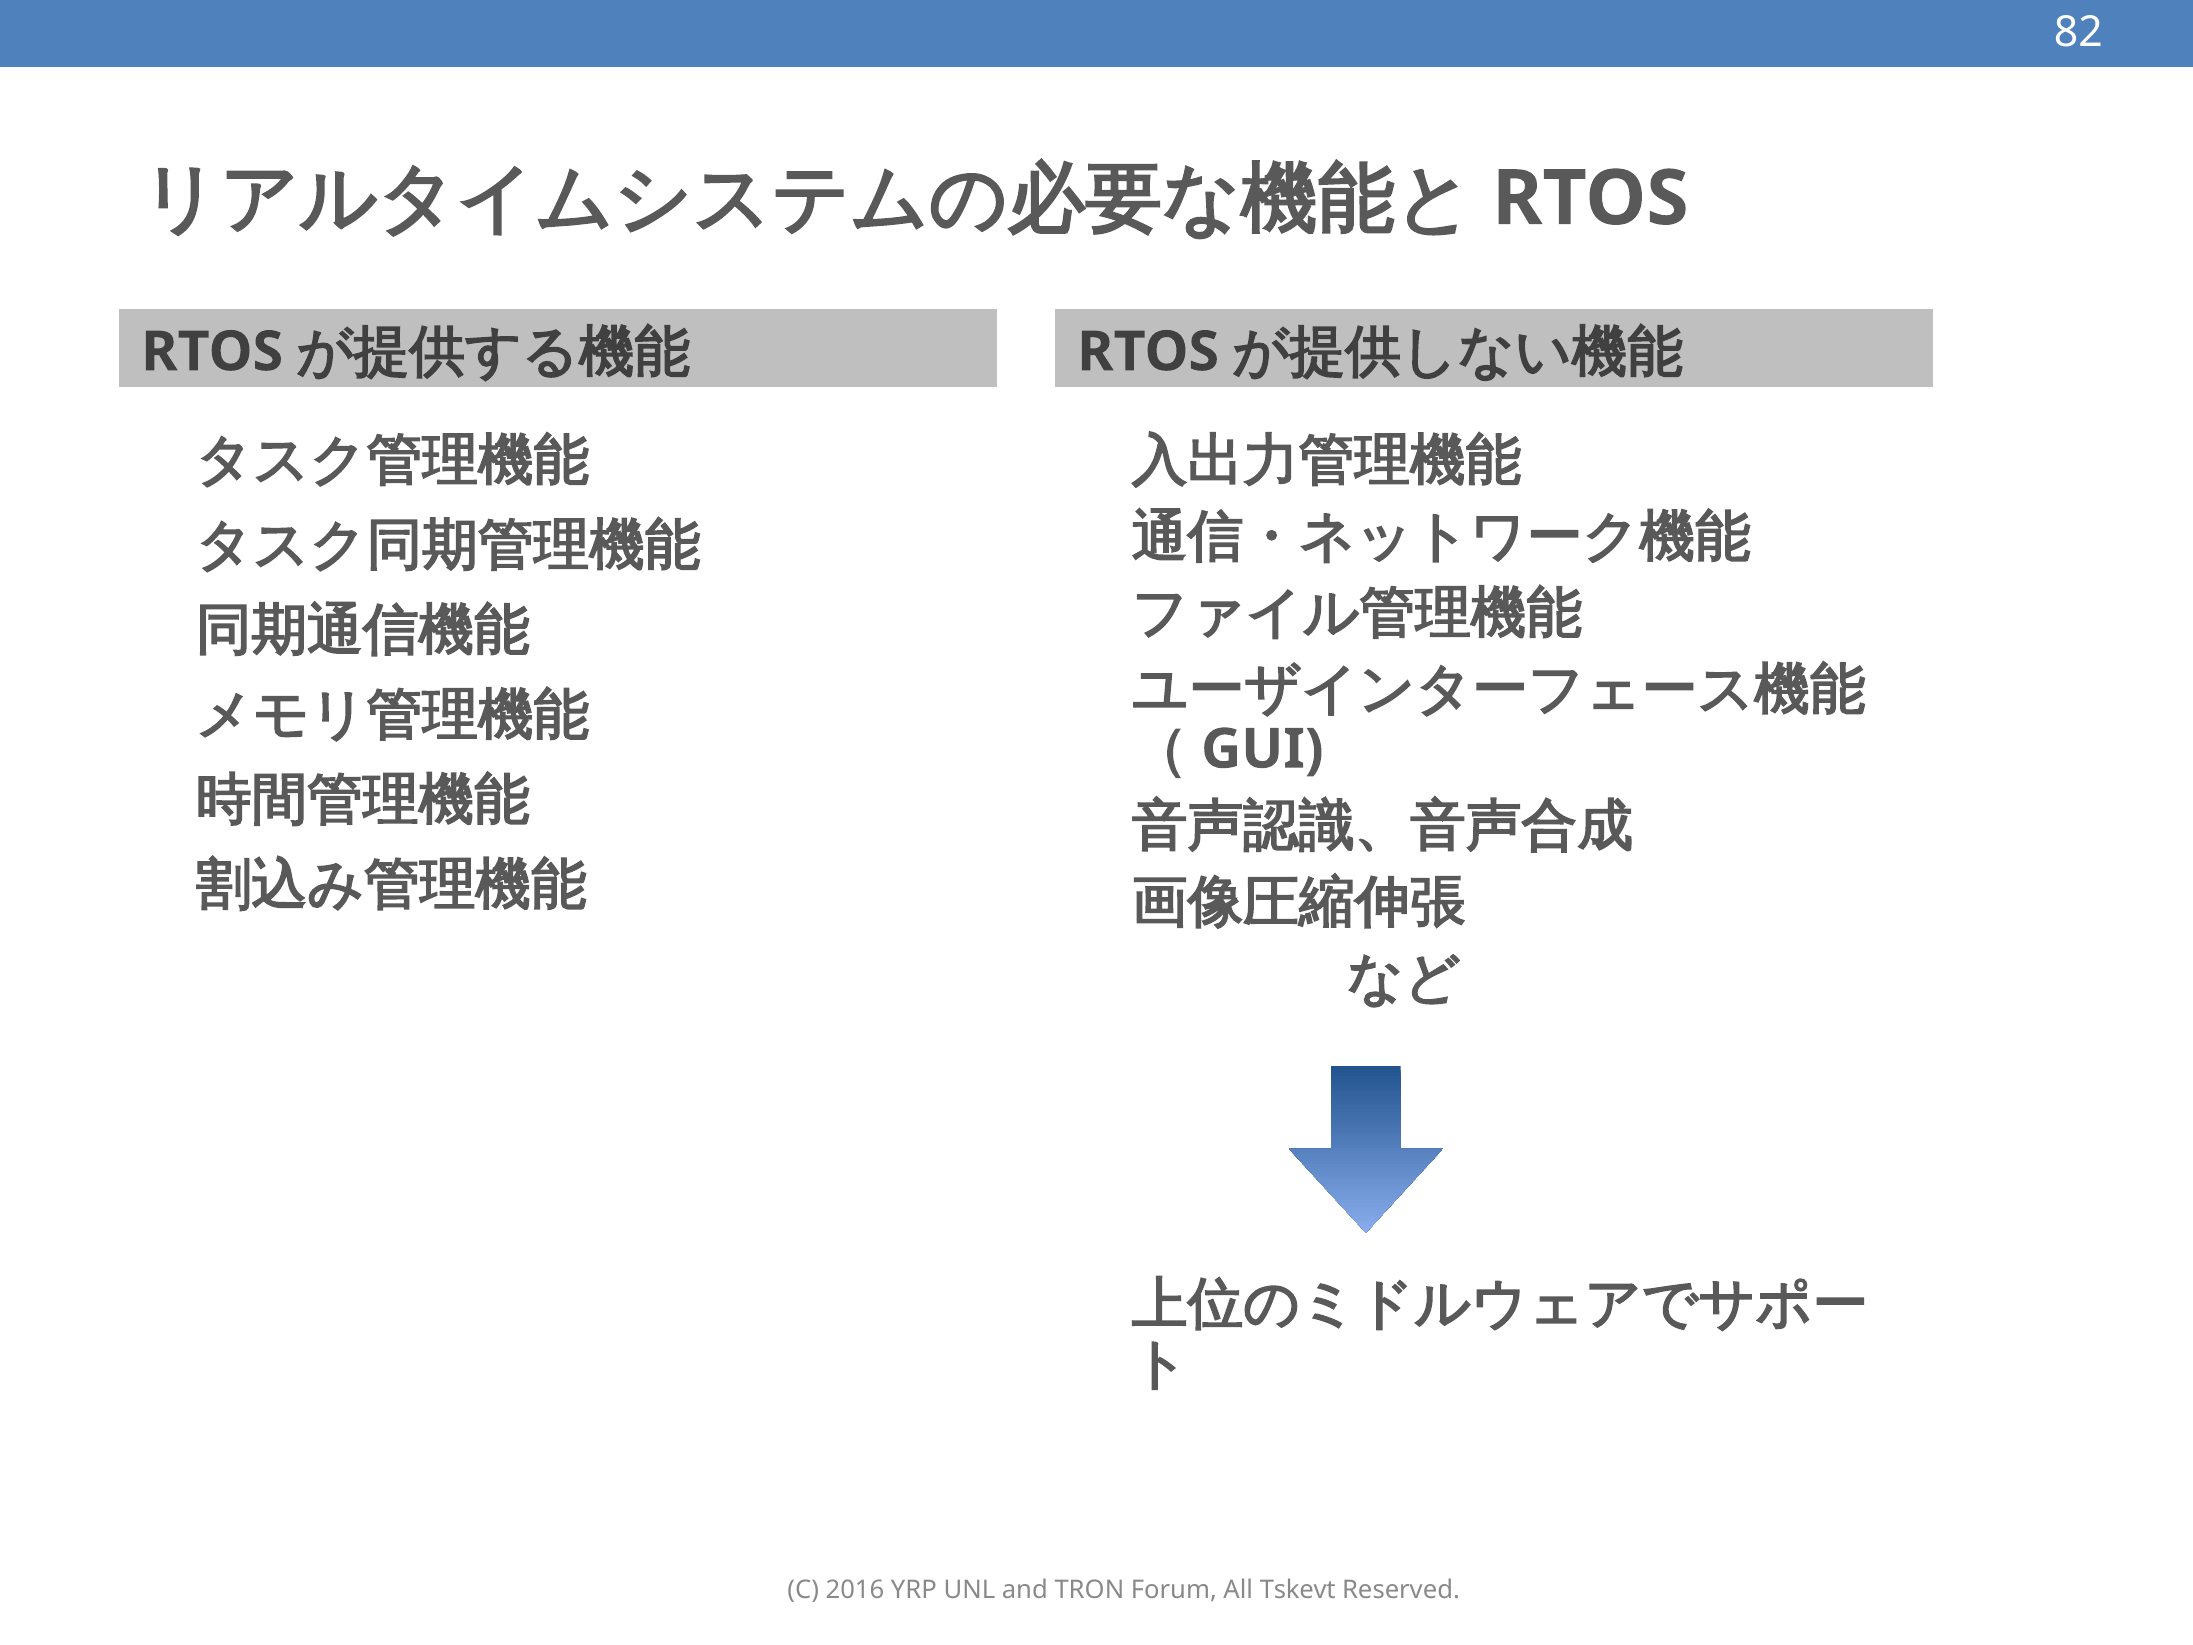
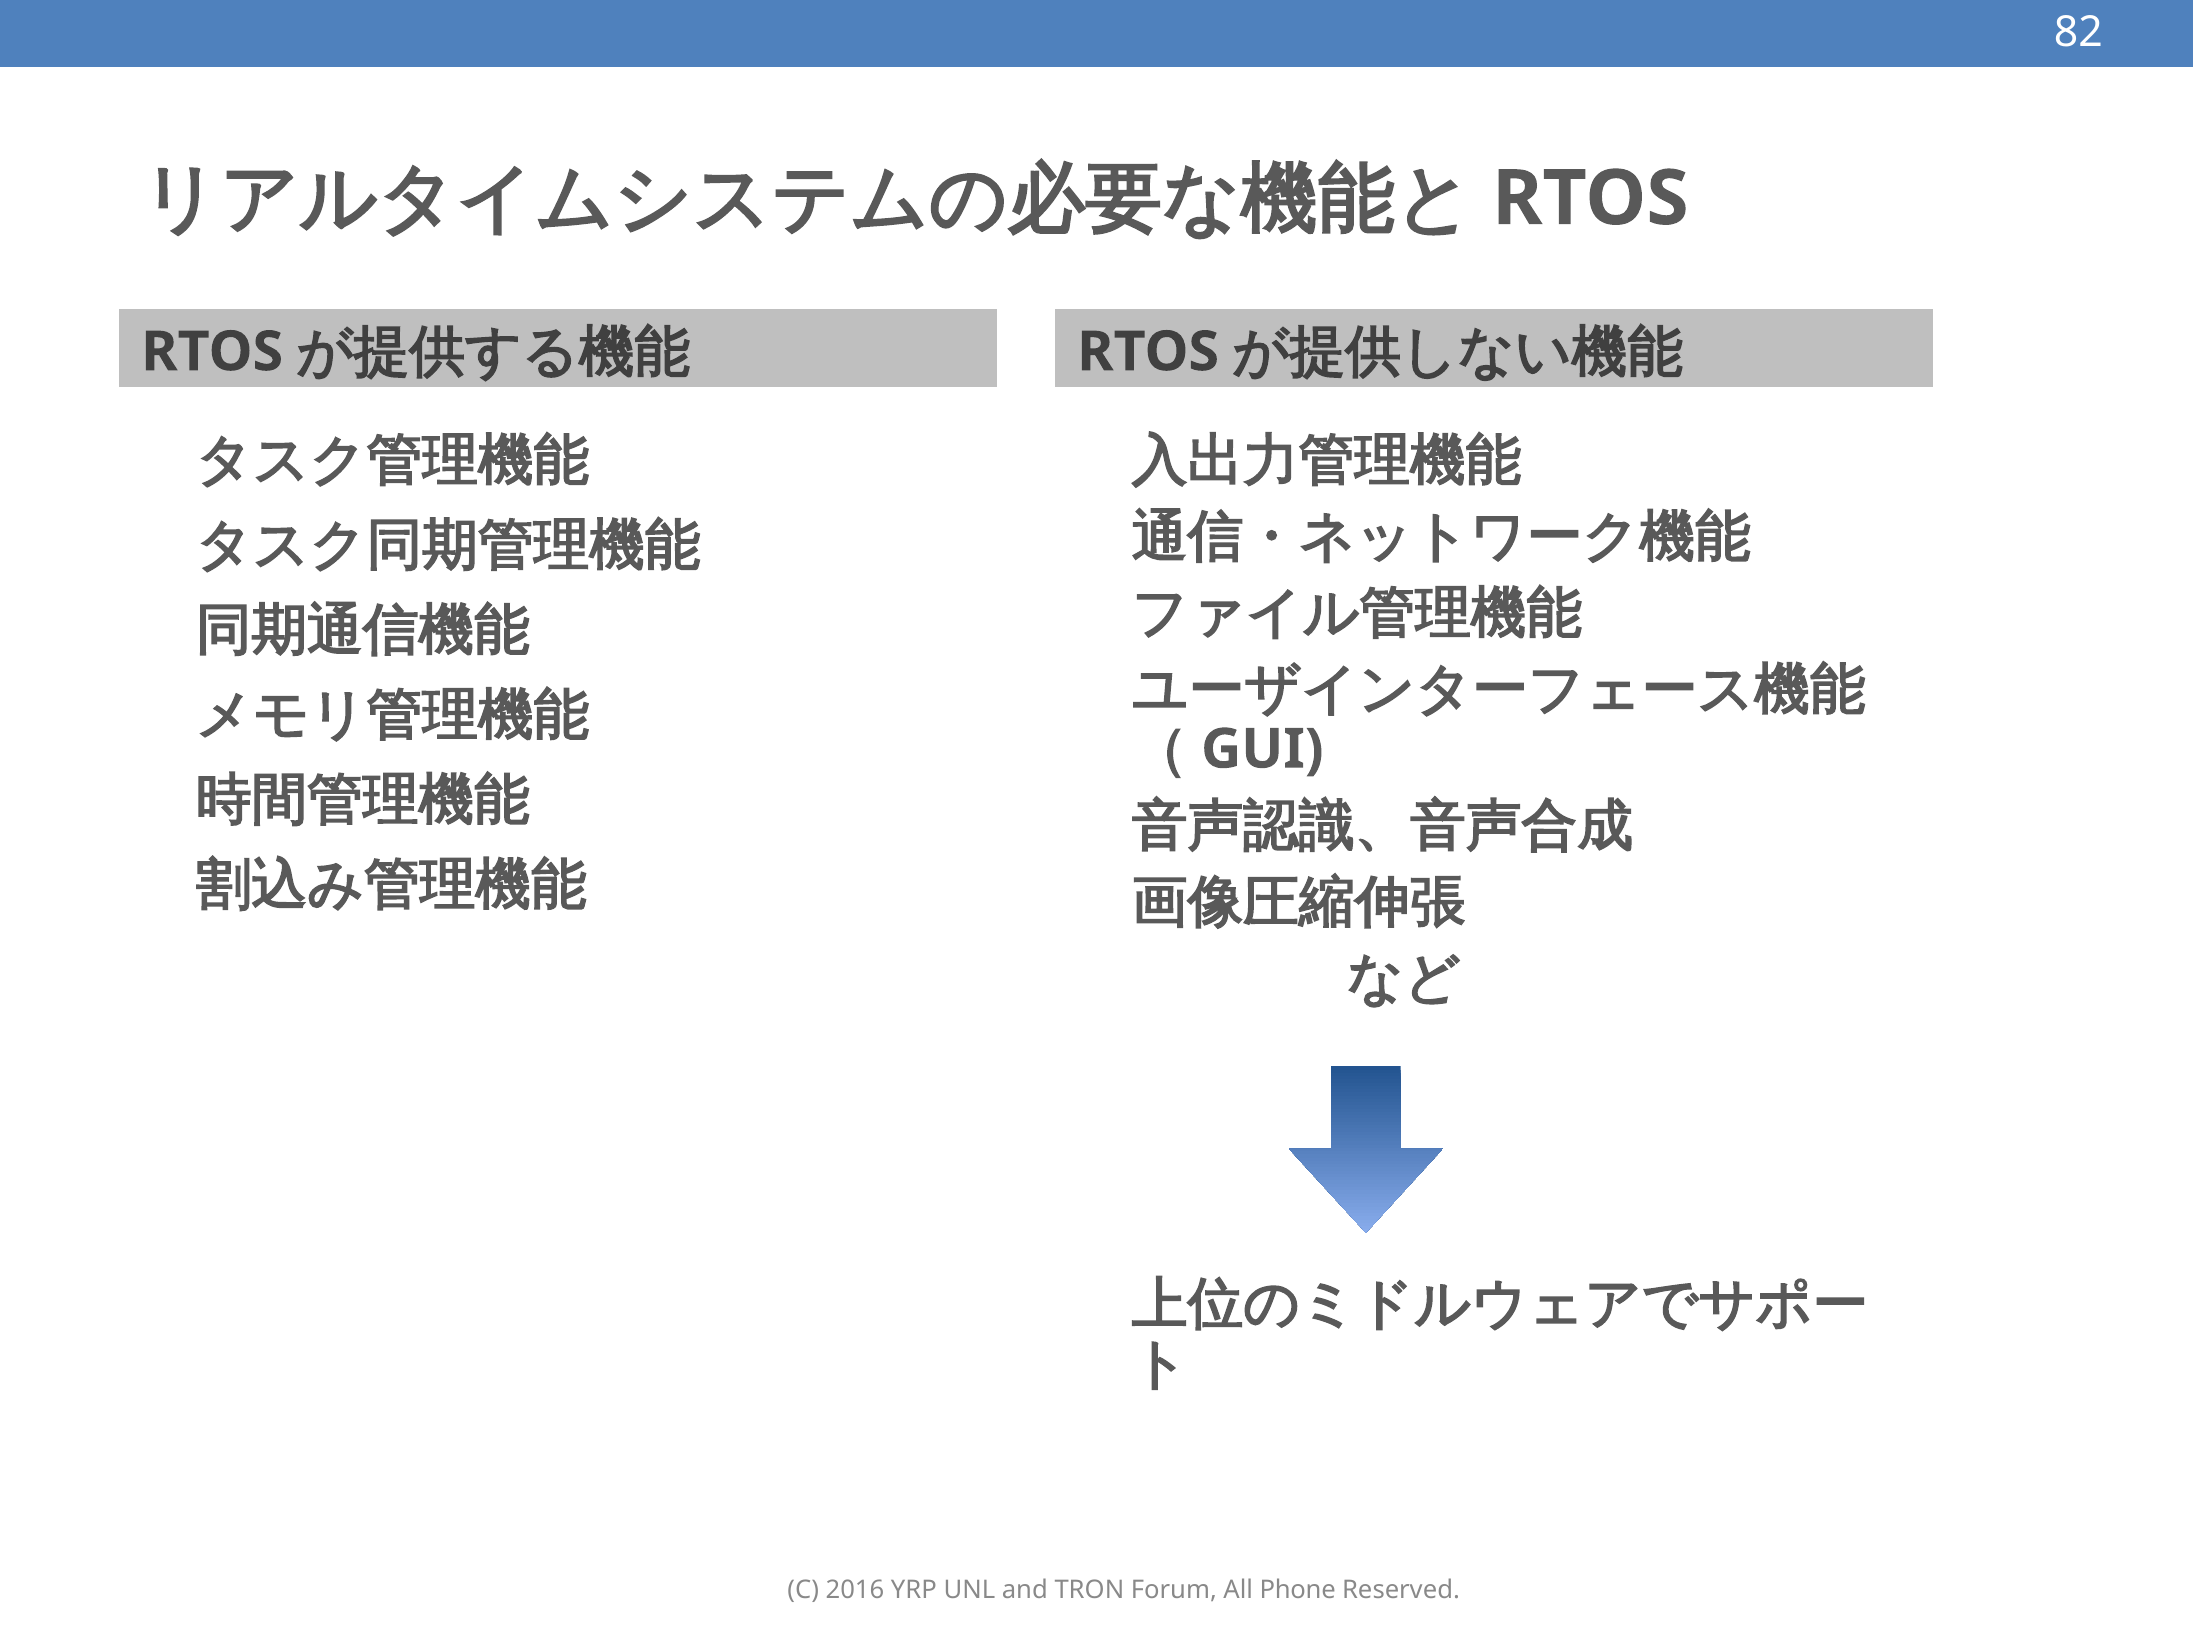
Tskevt: Tskevt -> Phone (1298, 1590)
